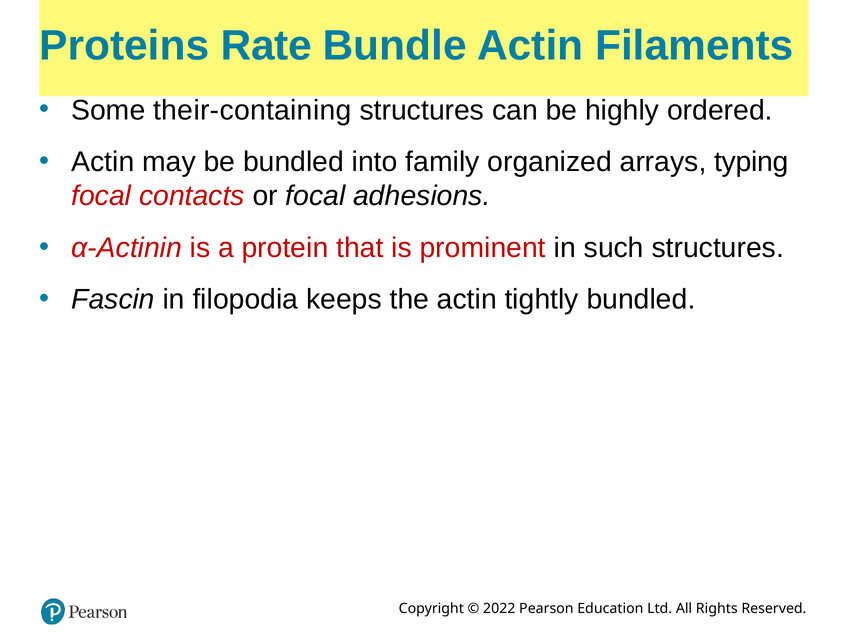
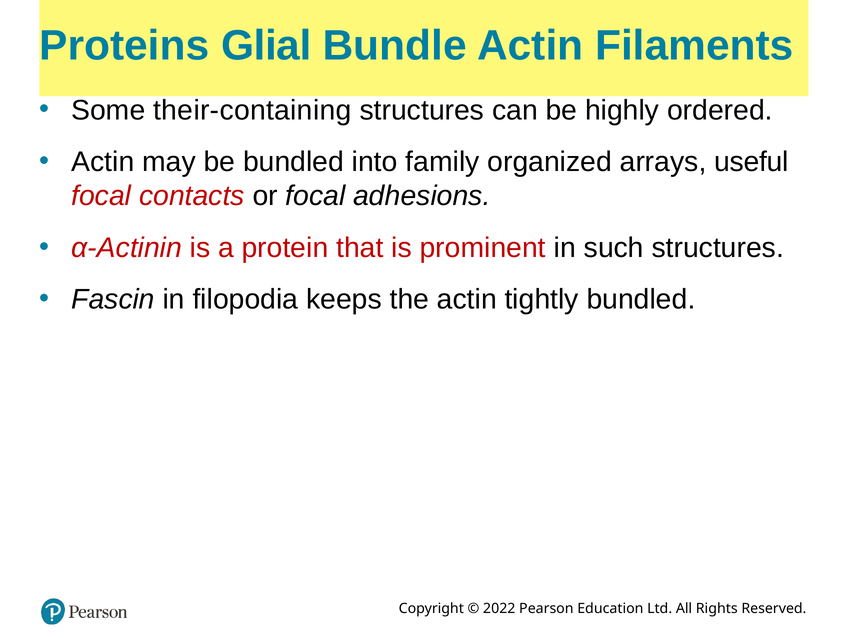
Rate: Rate -> Glial (266, 46)
typing: typing -> useful (752, 162)
